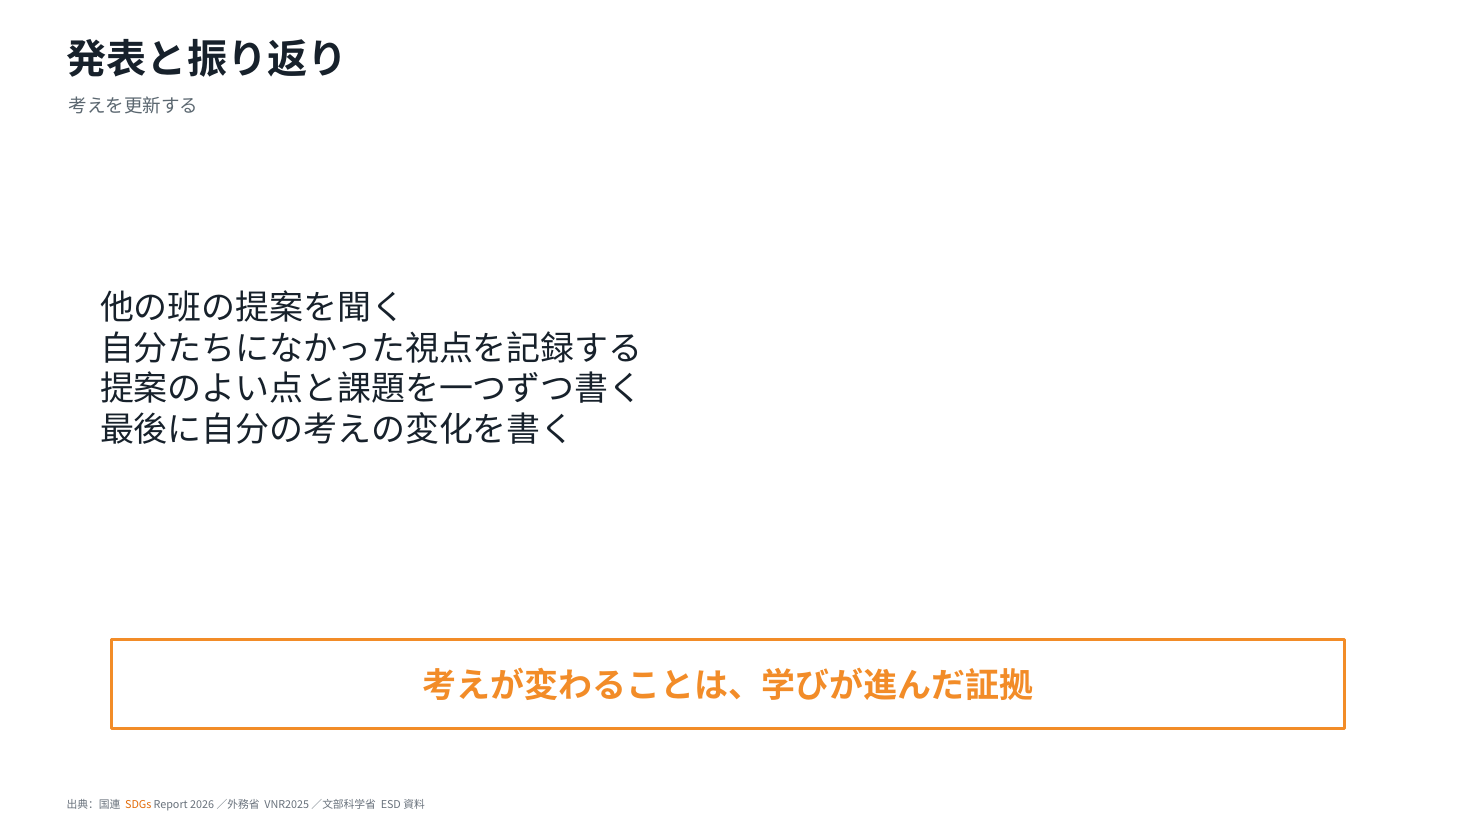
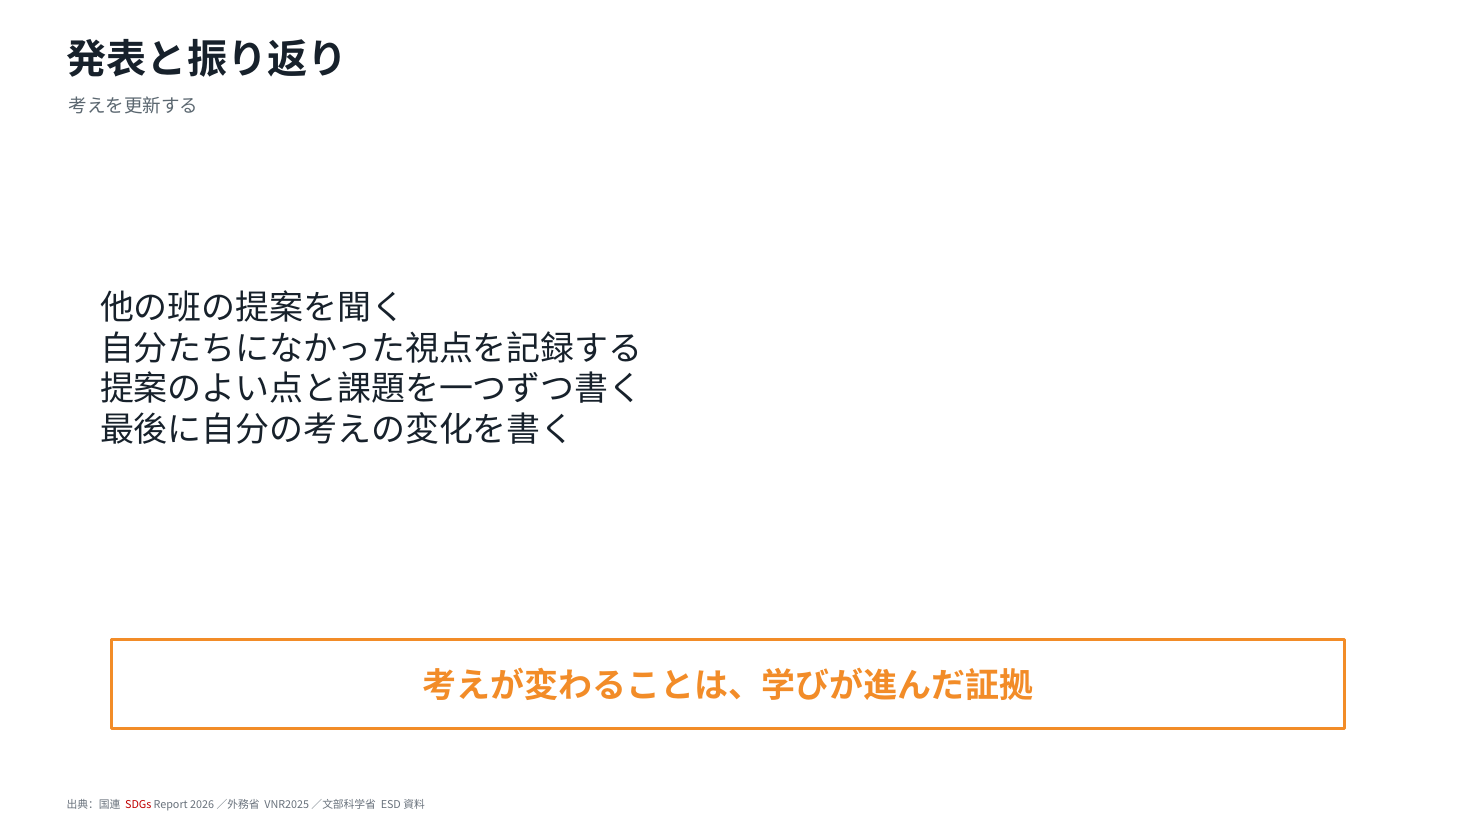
SDGs colour: orange -> red (138, 804)
